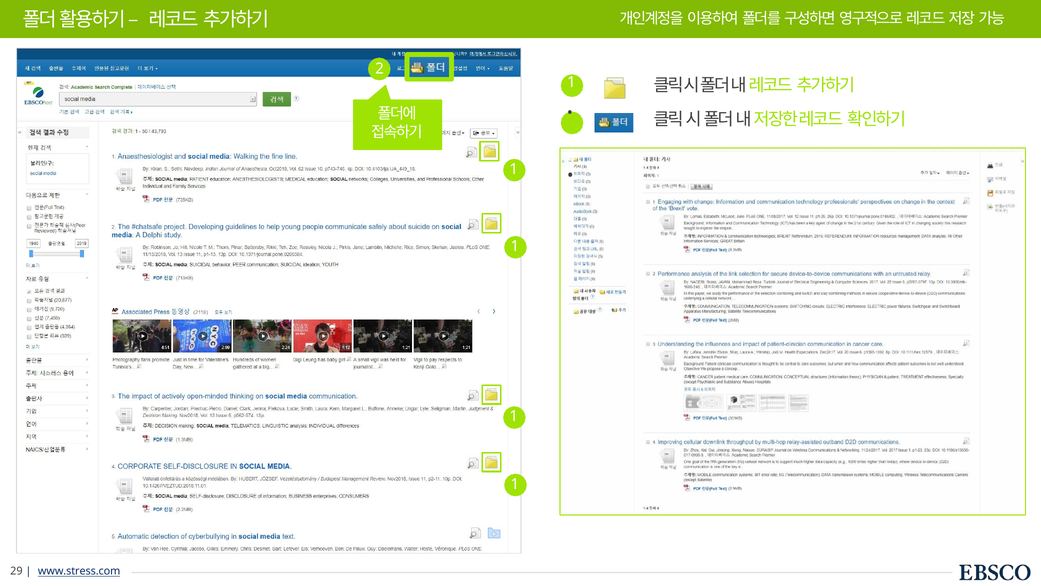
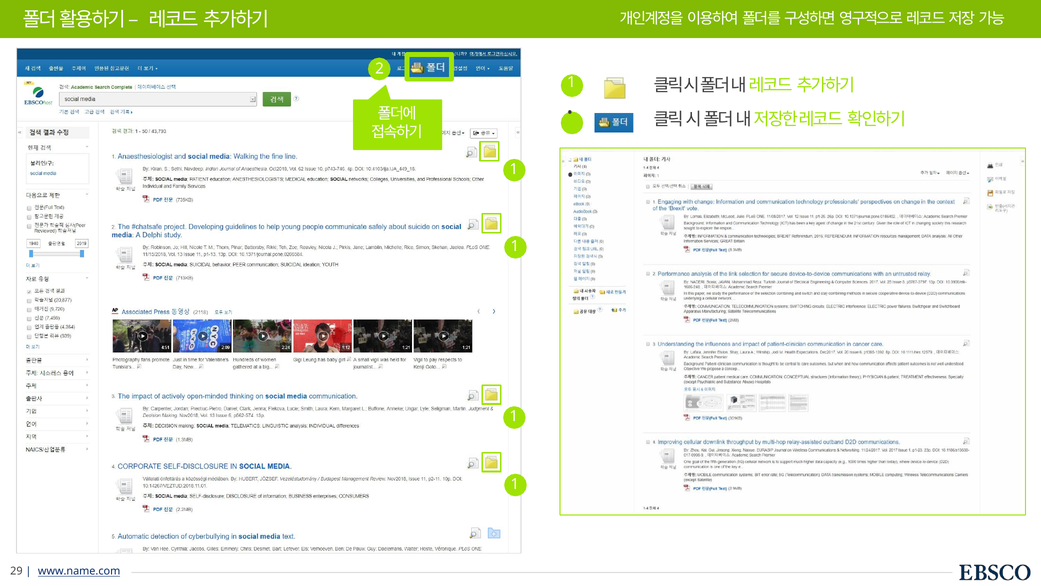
www.stress.com: www.stress.com -> www.name.com (79, 571)
